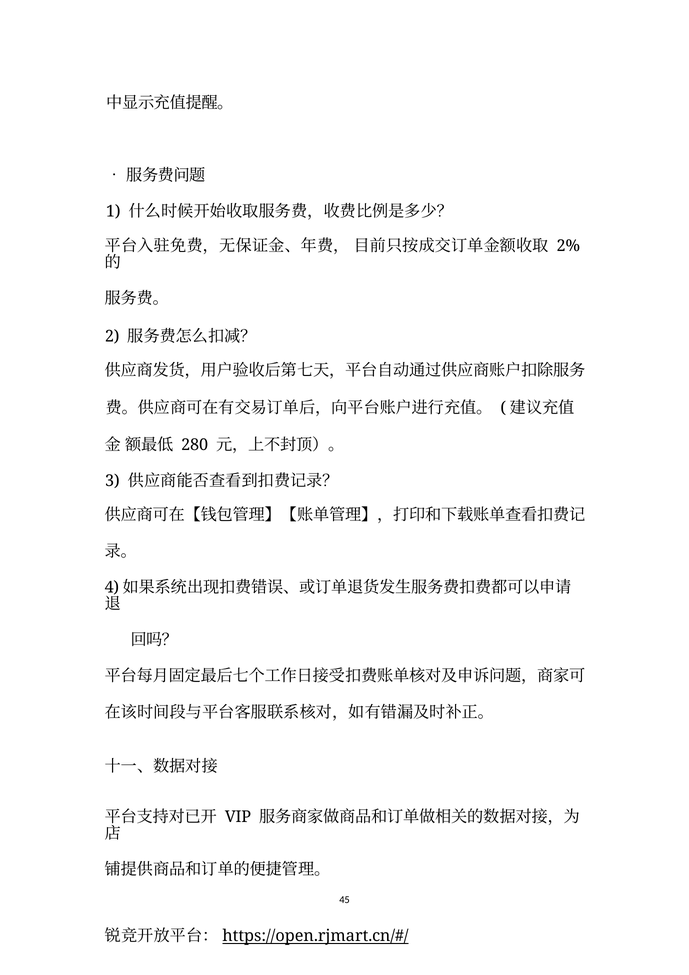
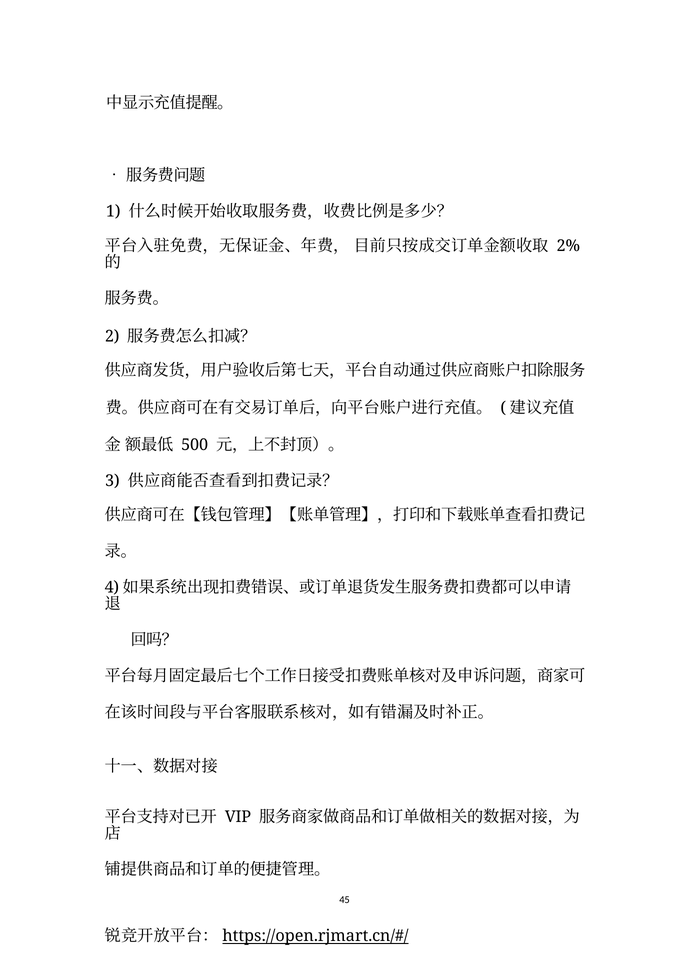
280: 280 -> 500 (195, 445)
